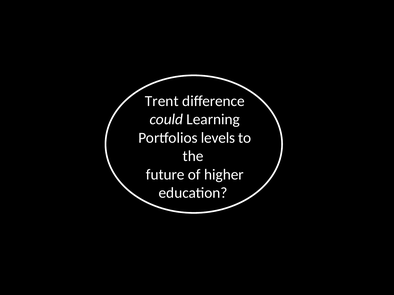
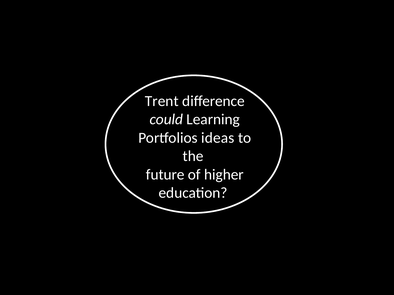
levels: levels -> ideas (218, 138)
